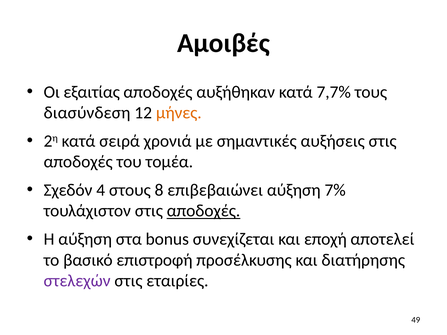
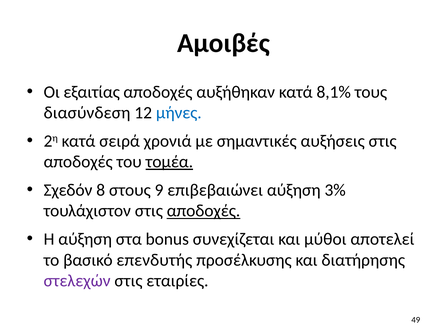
7,7%: 7,7% -> 8,1% (334, 92)
μήνες colour: orange -> blue (179, 113)
τομέα underline: none -> present (169, 162)
4: 4 -> 8 (101, 190)
8: 8 -> 9 (159, 190)
7%: 7% -> 3% (335, 190)
εποχή: εποχή -> μύθοι (325, 239)
επιστροφή: επιστροφή -> επενδυτής (154, 260)
